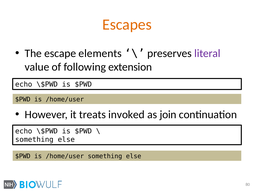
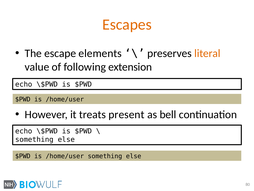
literal colour: purple -> orange (207, 53)
invoked: invoked -> present (126, 114)
join: join -> bell (168, 114)
